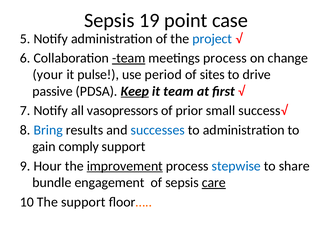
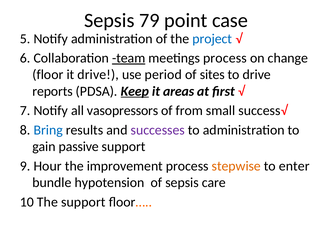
19: 19 -> 79 (149, 21)
your: your -> floor (48, 75)
it pulse: pulse -> drive (98, 75)
passive: passive -> reports (53, 91)
it team: team -> areas (179, 91)
prior: prior -> from (189, 111)
successes colour: blue -> purple (158, 130)
comply: comply -> passive (79, 147)
improvement underline: present -> none (125, 166)
stepwise colour: blue -> orange (236, 166)
share: share -> enter (294, 166)
engagement: engagement -> hypotension (109, 183)
care underline: present -> none (214, 183)
